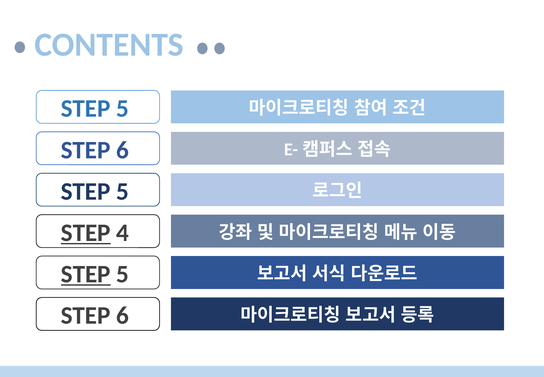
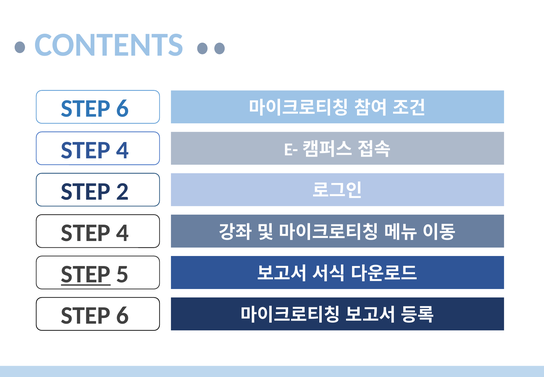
5: 5 -> 6 (123, 109)
6: 6 -> 4 (123, 150)
5: 5 -> 2 (123, 191)
STEP underline: present -> none (86, 233)
